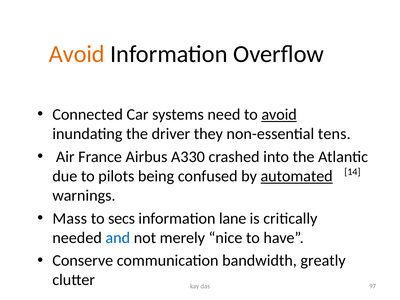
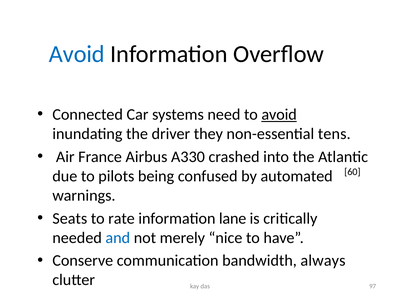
Avoid colour: orange -> blue (77, 54)
14: 14 -> 60 (352, 172)
automated underline: present -> none (297, 176)
Mass: Mass -> Seats (70, 218)
secs: secs -> rate (122, 218)
greatly: greatly -> always (323, 261)
